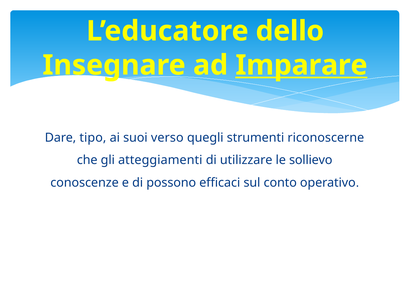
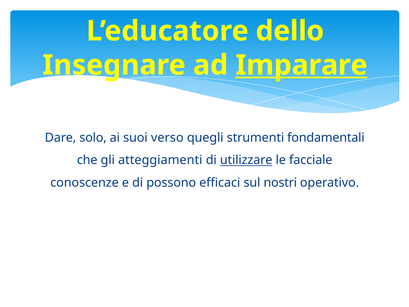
tipo: tipo -> solo (93, 138)
riconoscerne: riconoscerne -> fondamentali (326, 138)
utilizzare underline: none -> present (246, 160)
sollievo: sollievo -> facciale (311, 160)
conto: conto -> nostri (280, 183)
